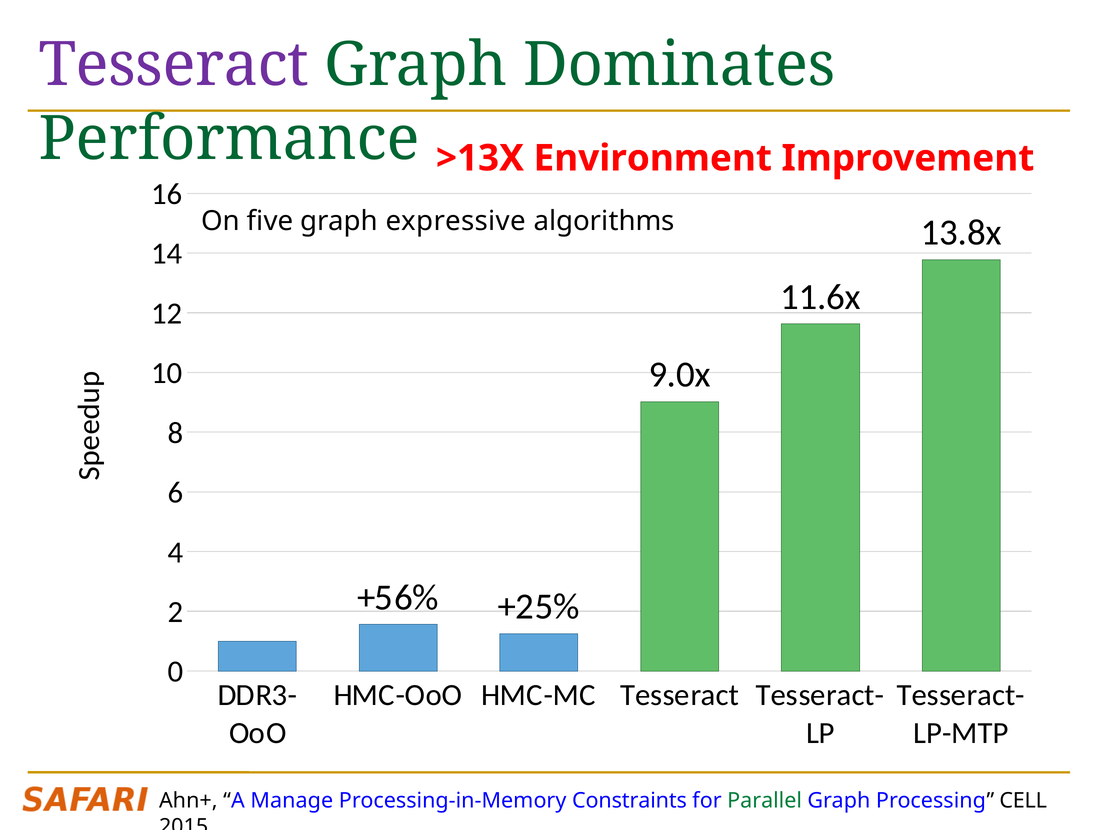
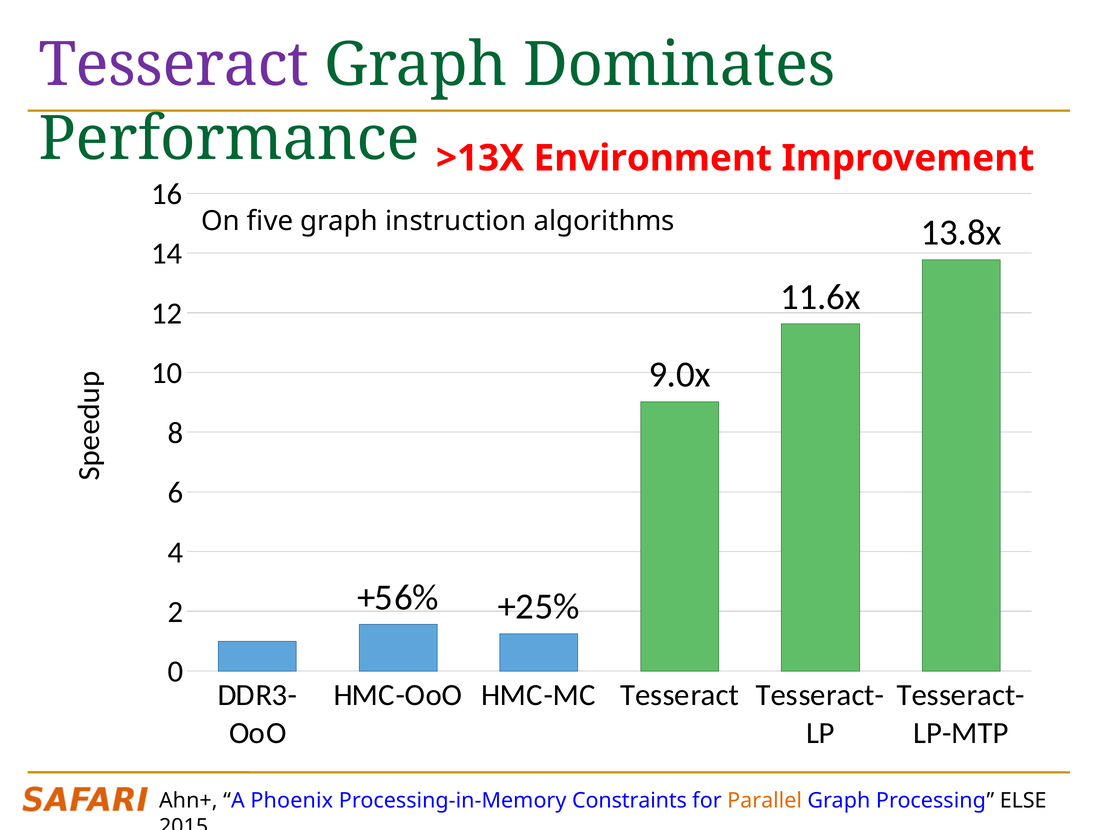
expressive: expressive -> instruction (456, 221)
Manage: Manage -> Phoenix (292, 801)
Parallel colour: green -> orange (765, 801)
CELL: CELL -> ELSE (1023, 801)
